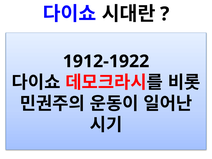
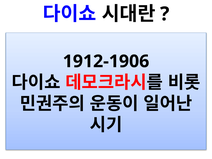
1912-1922: 1912-1922 -> 1912-1906 (106, 61)
